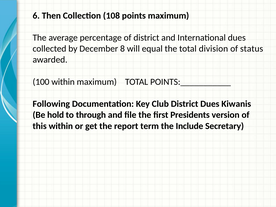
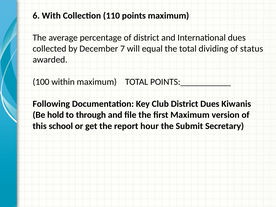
Then: Then -> With (51, 16)
108: 108 -> 110 (111, 16)
8: 8 -> 7 (122, 49)
division: division -> dividing (213, 49)
first Presidents: Presidents -> Maximum (190, 115)
this within: within -> school (61, 126)
term: term -> hour (150, 126)
Include: Include -> Submit (189, 126)
